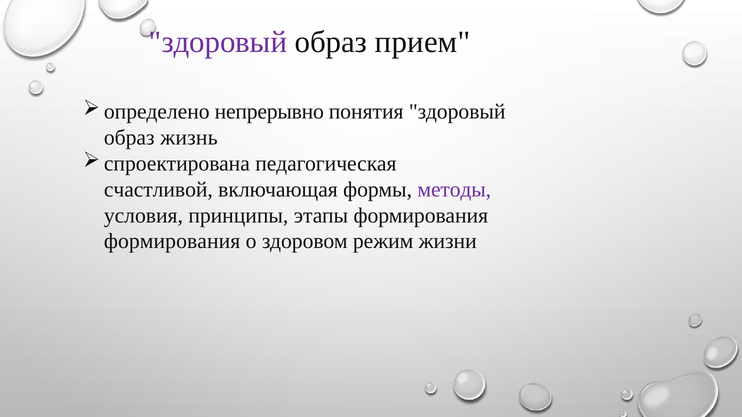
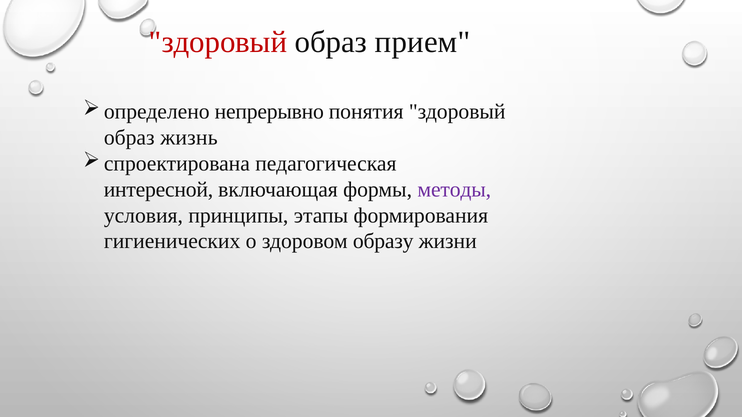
здоровый colour: purple -> red (218, 42)
счастливой: счастливой -> интересной (158, 190)
формирования: формирования -> гигиенических (172, 242)
режим: режим -> образу (383, 242)
